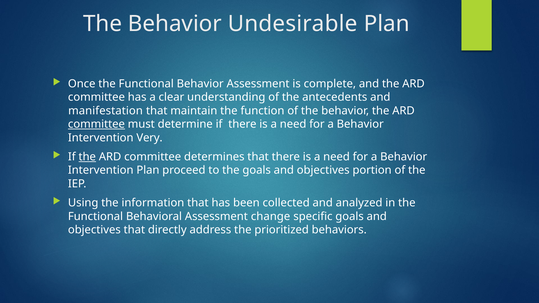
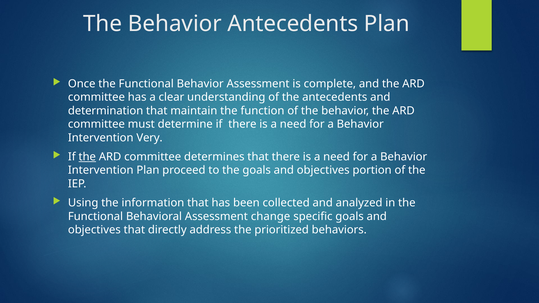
Behavior Undesirable: Undesirable -> Antecedents (293, 24)
manifestation: manifestation -> determination (106, 111)
committee underline: present -> none (96, 124)
